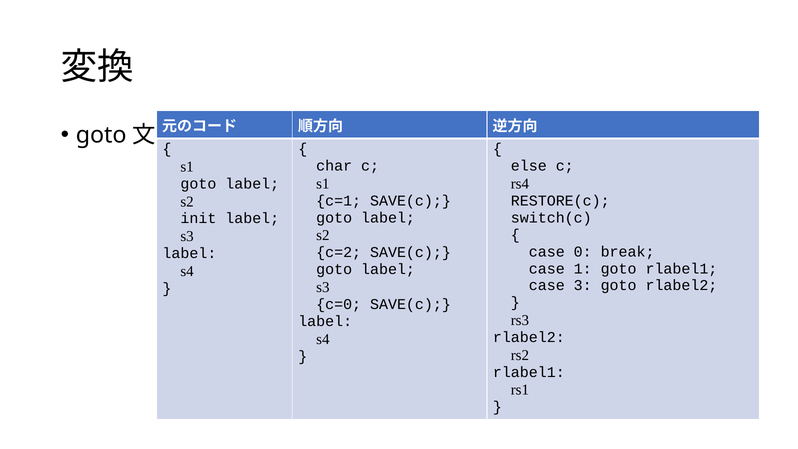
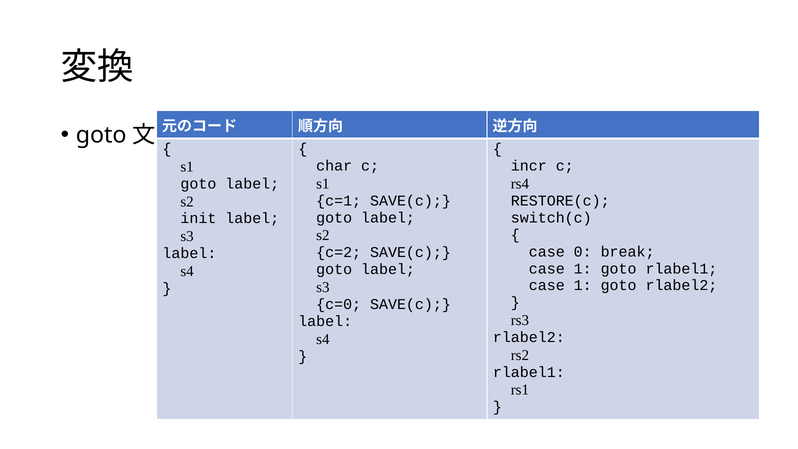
else: else -> incr (529, 166)
3: 3 -> 1 (583, 285)
